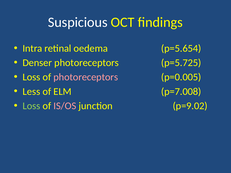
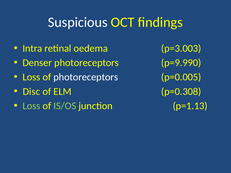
p=5.654: p=5.654 -> p=3.003 (181, 48)
p=5.725: p=5.725 -> p=9.990 (181, 63)
photoreceptors colour: pink -> white (86, 77)
Less: Less -> Disc (31, 92)
p=7.008: p=7.008 -> p=0.308 (181, 92)
IS/OS colour: pink -> light green (65, 106)
p=9.02: p=9.02 -> p=1.13 (190, 106)
